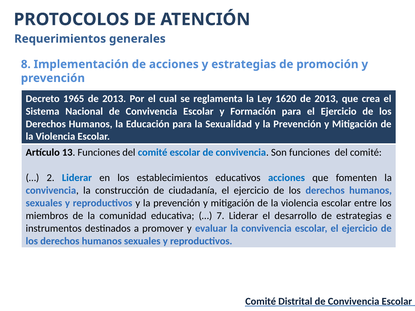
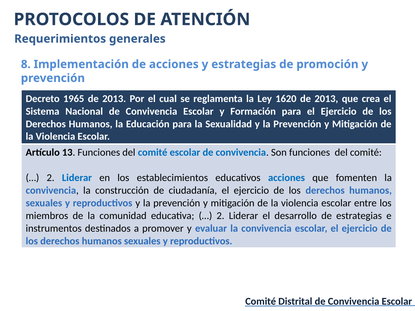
7: 7 -> 2 (220, 216)
